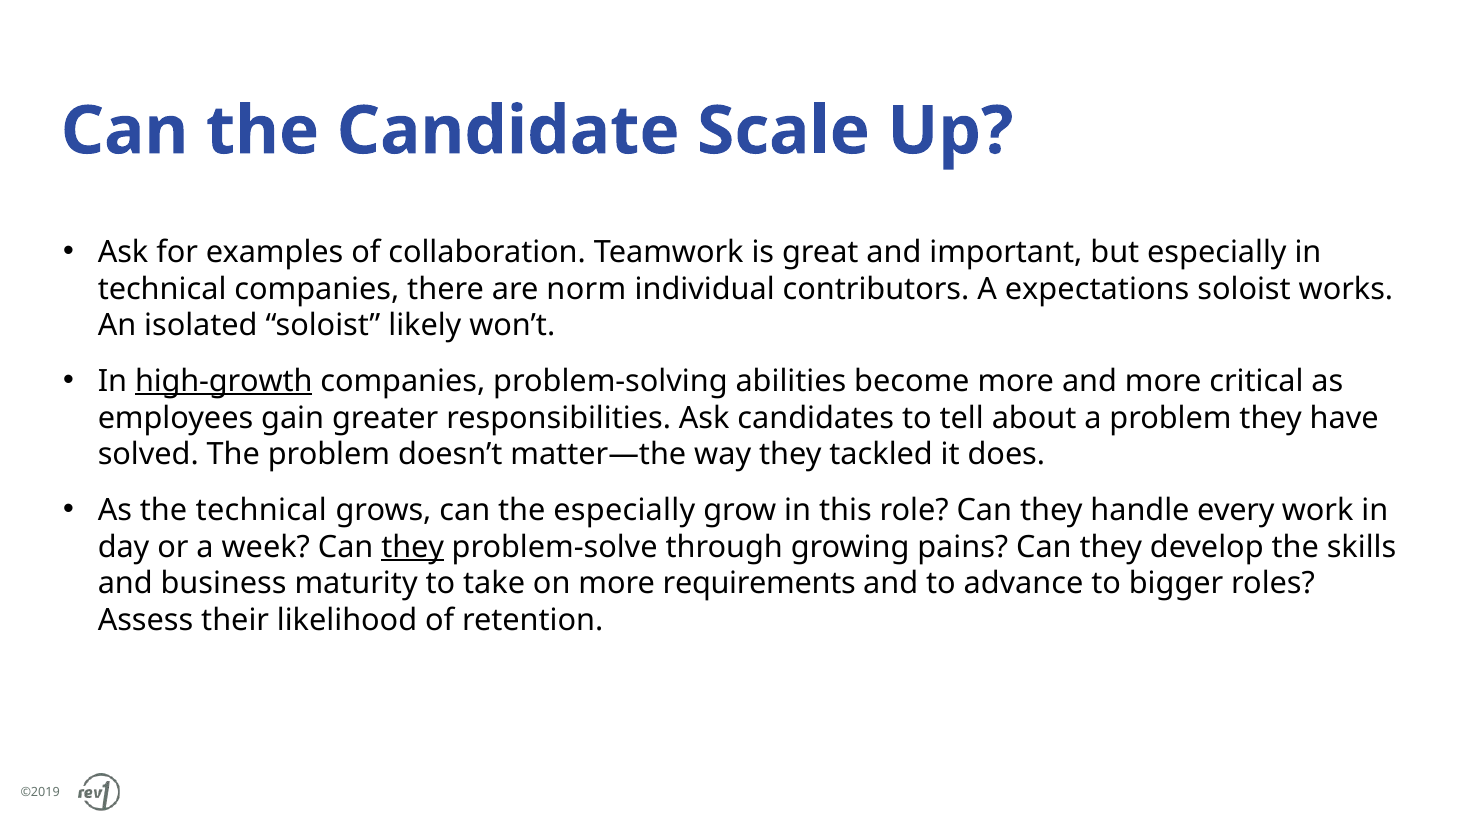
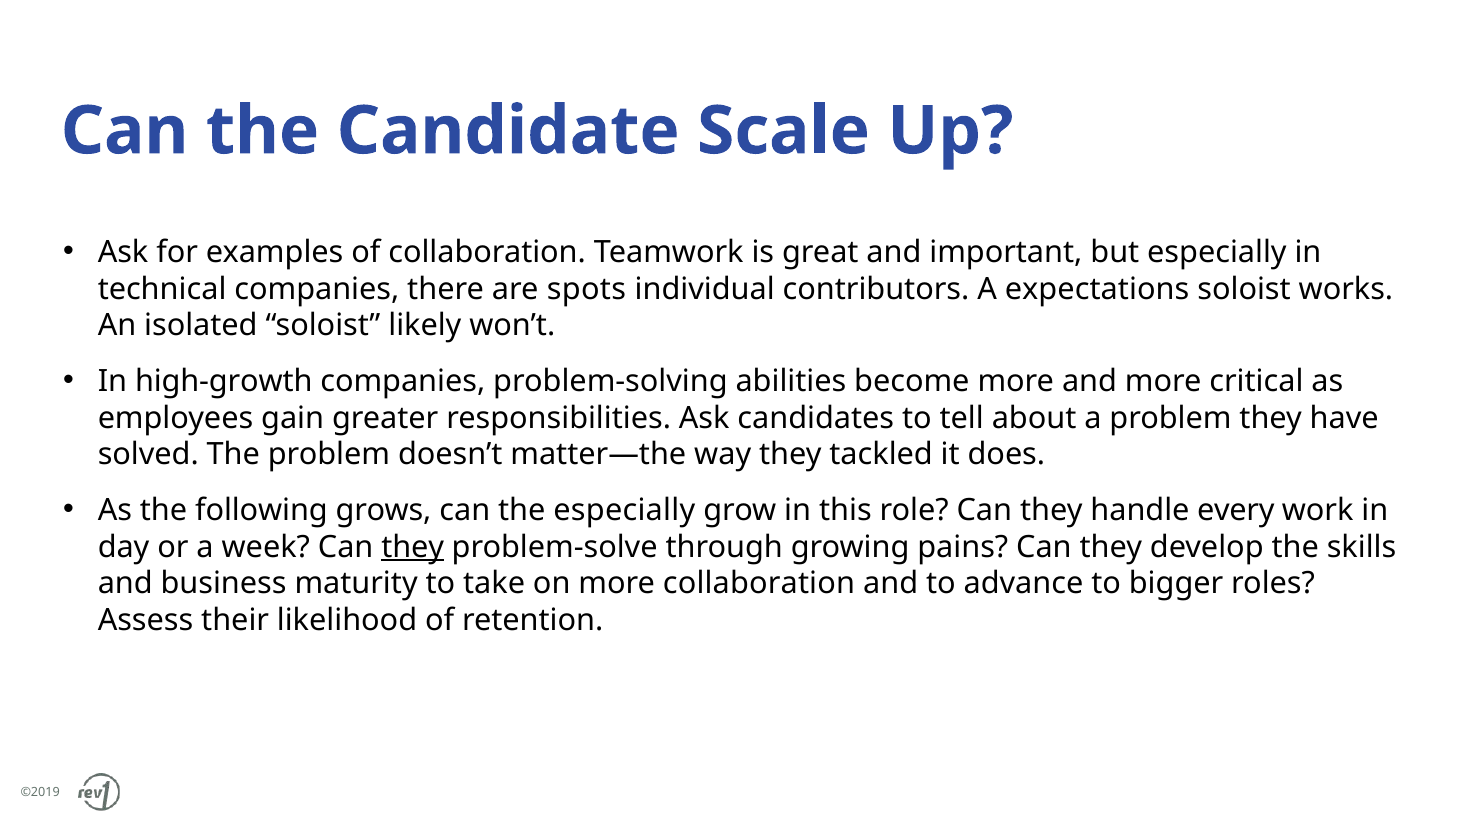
norm: norm -> spots (586, 289)
high-growth underline: present -> none (224, 381)
the technical: technical -> following (261, 510)
more requirements: requirements -> collaboration (759, 583)
